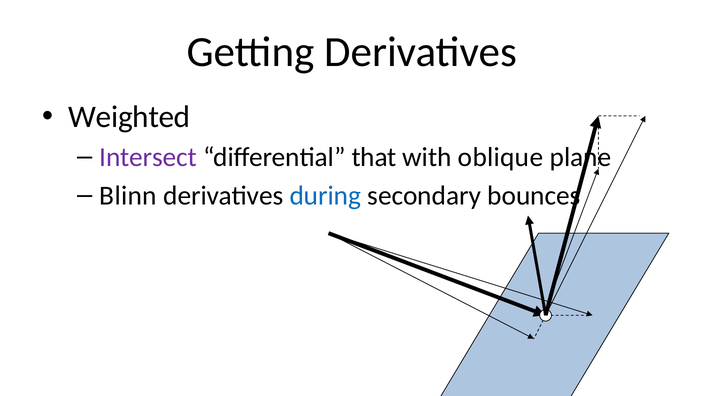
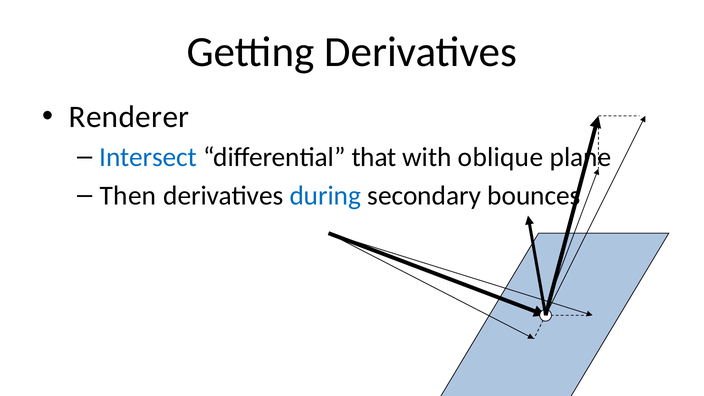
Weighted: Weighted -> Renderer (129, 117)
Intersect colour: purple -> blue (148, 157)
Blinn: Blinn -> Then (128, 196)
